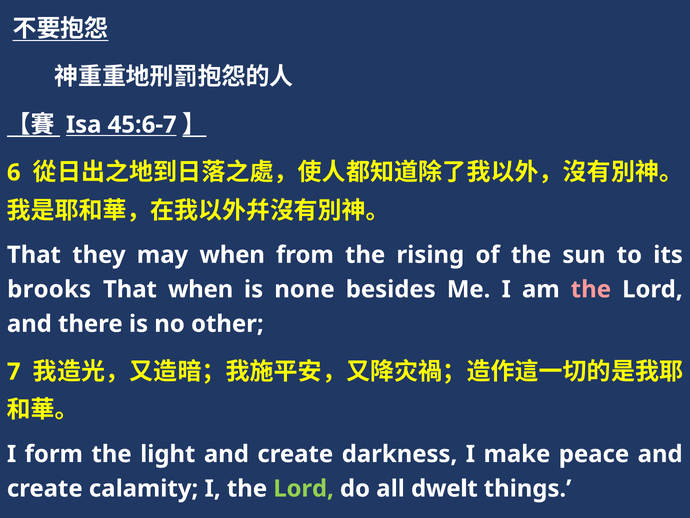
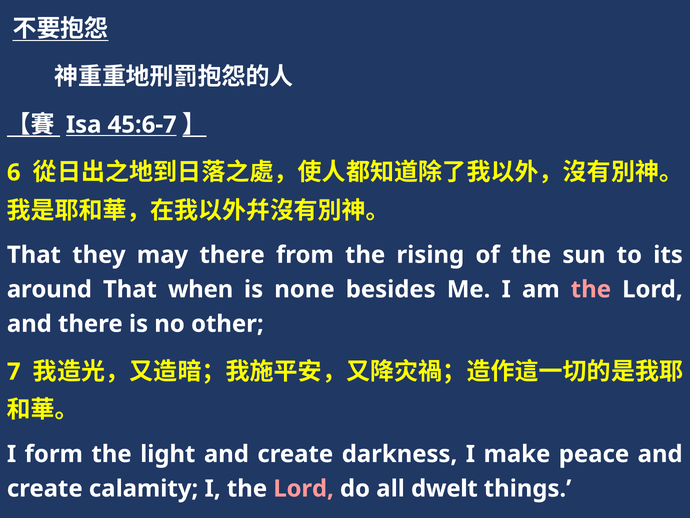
may when: when -> there (232, 255)
brooks: brooks -> around (49, 289)
Lord colour: light green -> pink (304, 488)
